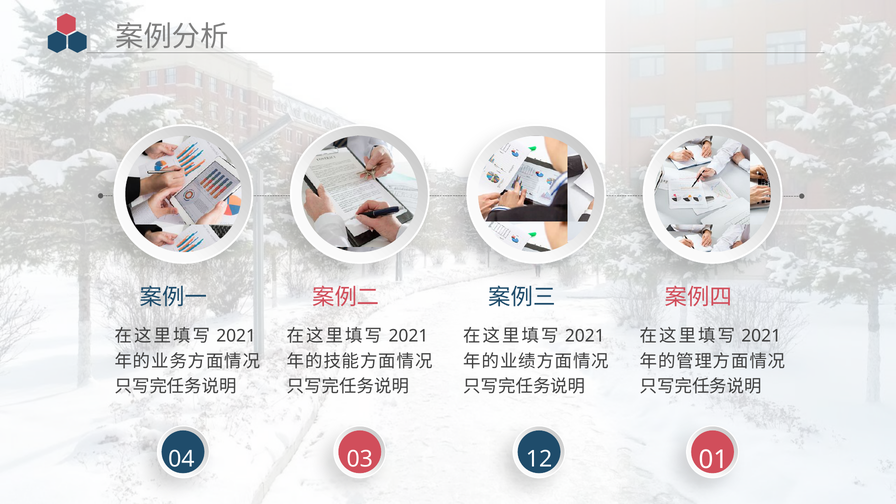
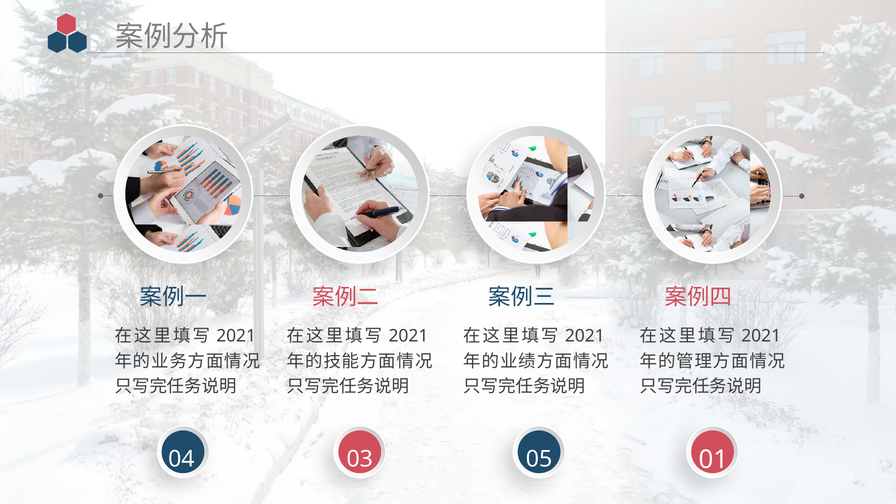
12: 12 -> 05 (539, 459)
